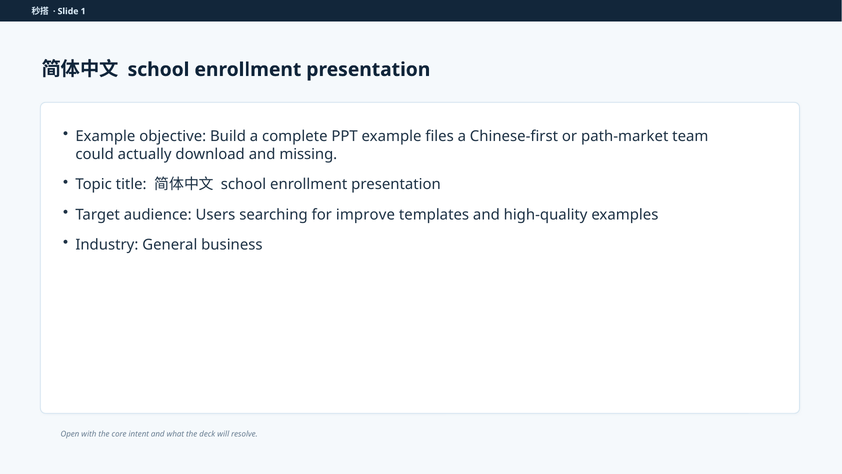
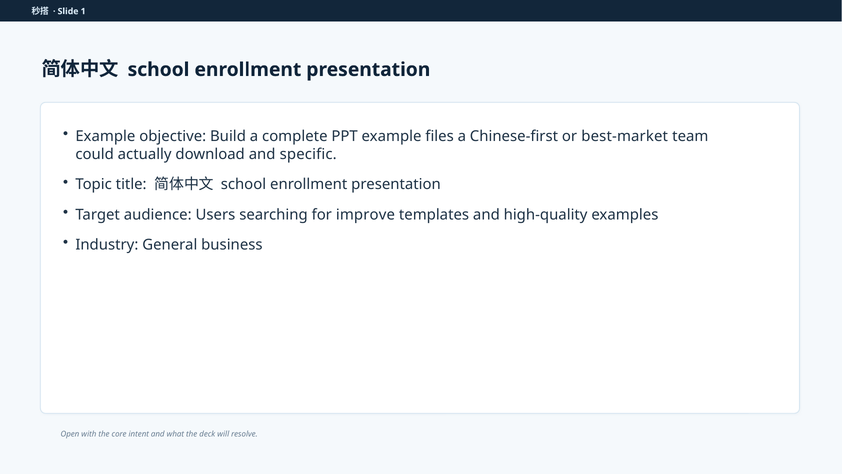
path-market: path-market -> best-market (625, 136)
missing: missing -> specific (308, 154)
